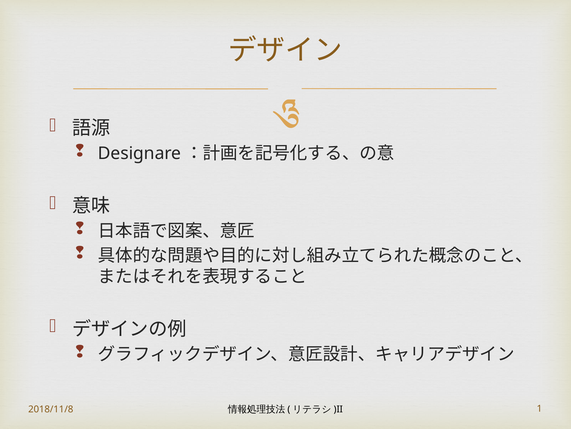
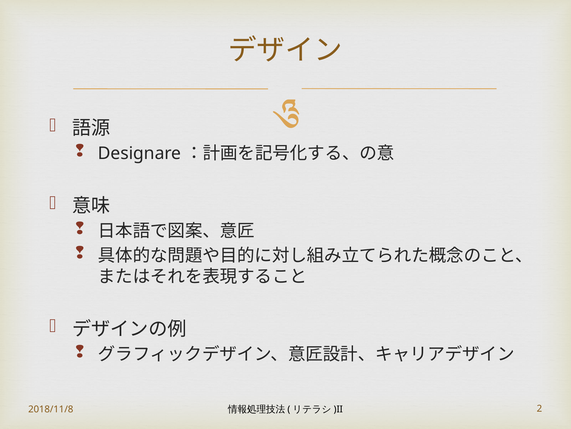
1: 1 -> 2 (539, 408)
